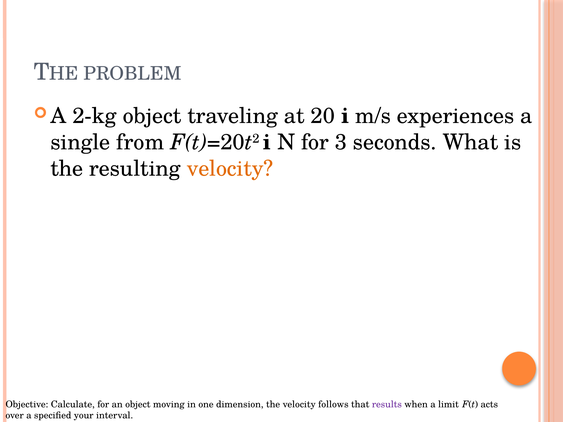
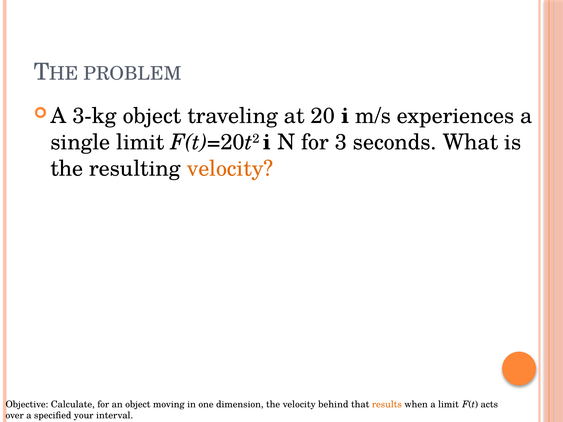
2-kg: 2-kg -> 3-kg (95, 116)
single from: from -> limit (140, 142)
follows: follows -> behind (333, 405)
results colour: purple -> orange (387, 405)
